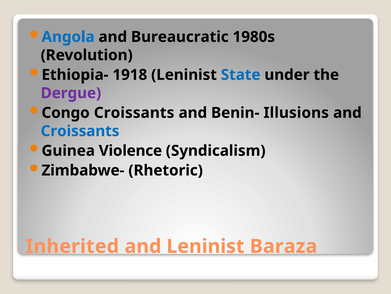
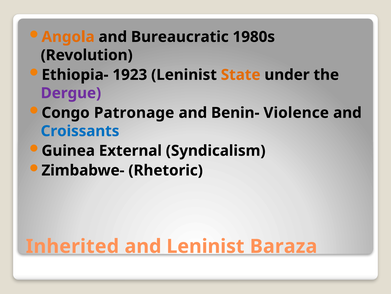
Angola colour: blue -> orange (68, 37)
1918: 1918 -> 1923 (130, 75)
State colour: blue -> orange (241, 75)
Congo Croissants: Croissants -> Patronage (134, 113)
Illusions: Illusions -> Violence (296, 113)
Violence: Violence -> External (130, 150)
